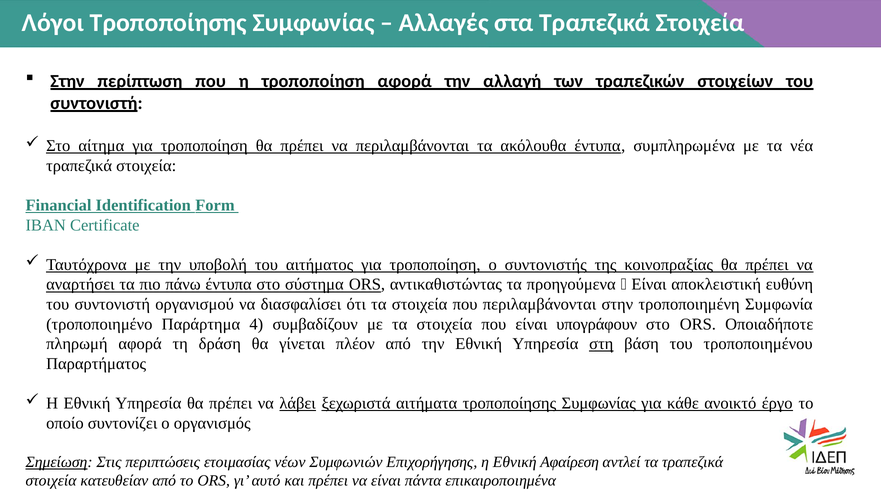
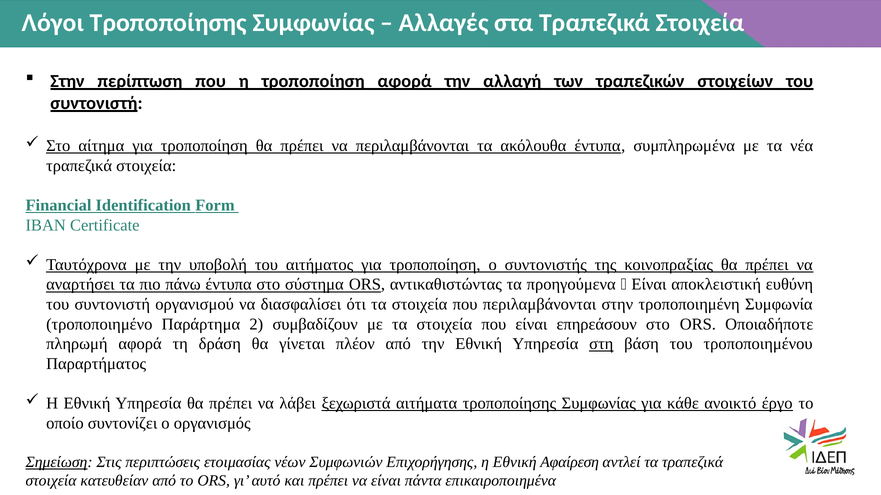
4: 4 -> 2 (256, 324)
υπογράφουν: υπογράφουν -> επηρεάσουν (597, 324)
λάβει underline: present -> none (298, 404)
